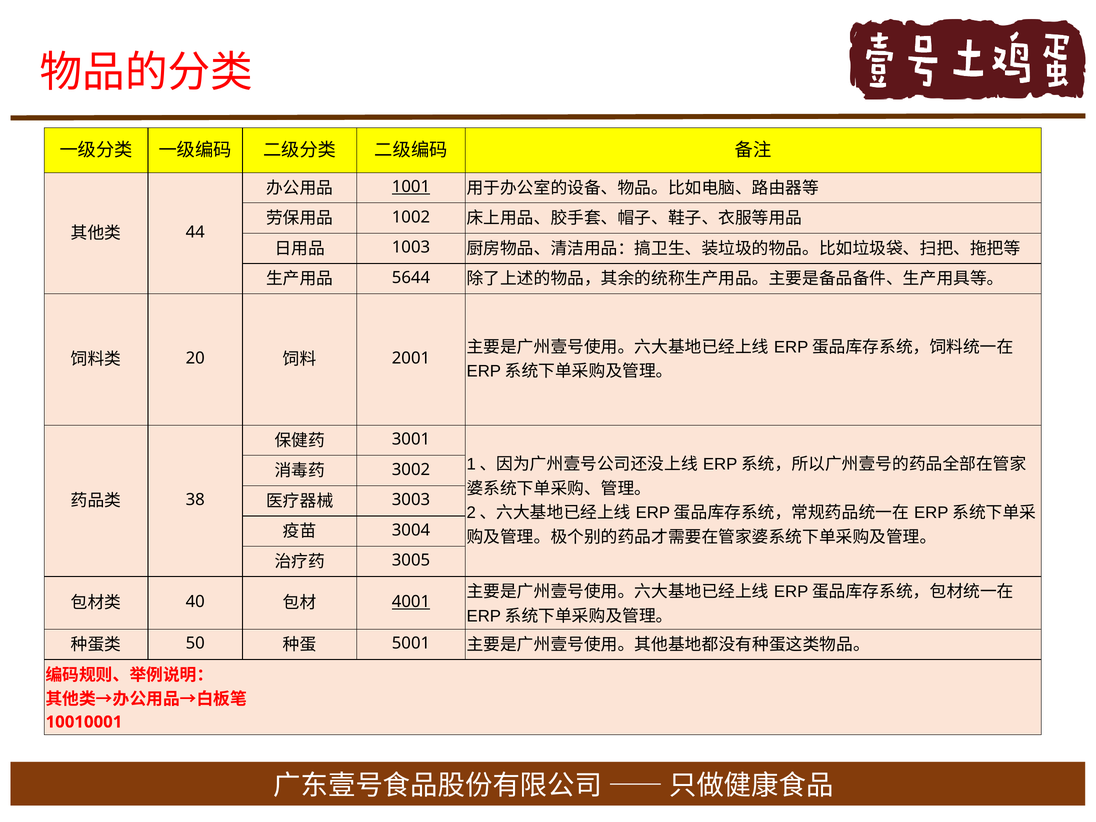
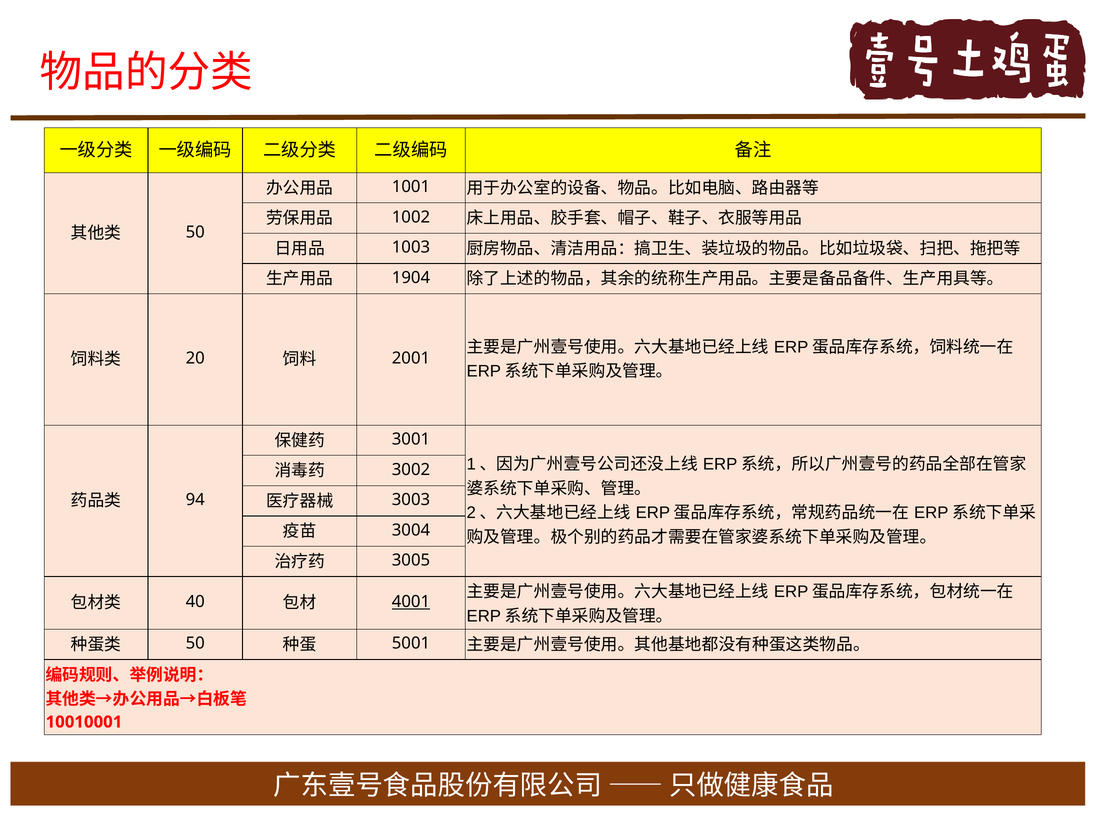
1001 underline: present -> none (411, 187)
44: 44 -> 50 (195, 232)
5644: 5644 -> 1904 (411, 278)
38: 38 -> 94 (195, 500)
